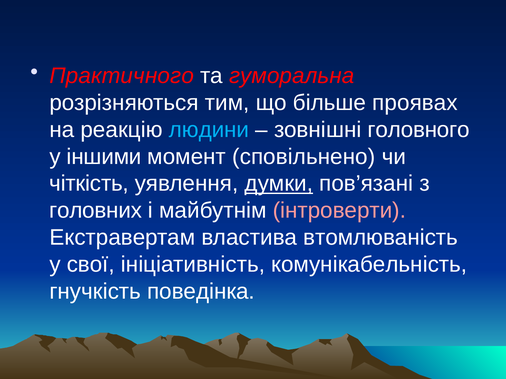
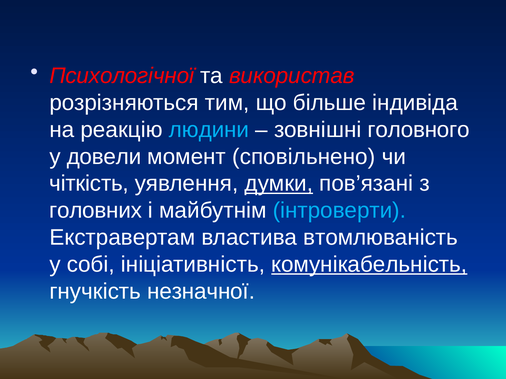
Практичного: Практичного -> Психологічної (122, 76)
гуморальна: гуморальна -> використав (292, 76)
проявах: проявах -> індивіда (415, 103)
іншими: іншими -> довели (104, 157)
інтроверти colour: pink -> light blue (339, 211)
свої: свої -> собі (91, 265)
комунікабельність underline: none -> present (369, 265)
поведінка: поведінка -> незначної (201, 292)
